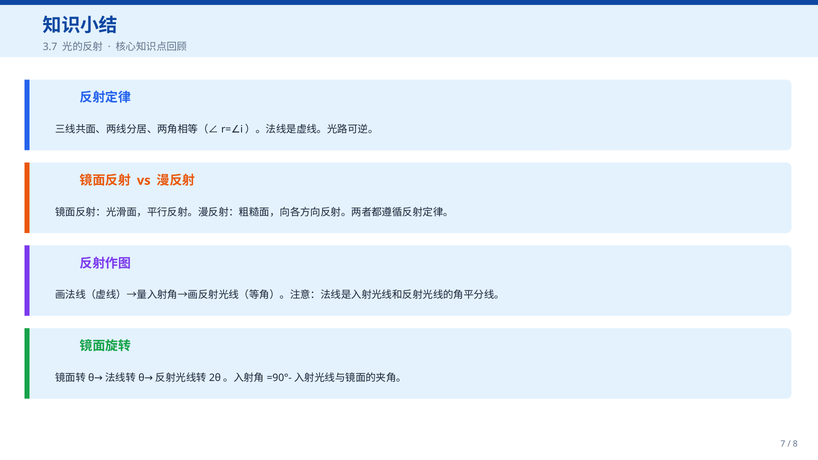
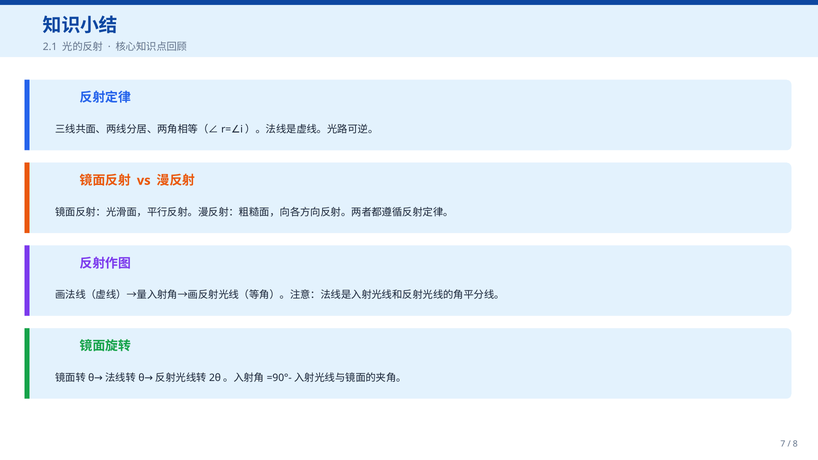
3.7: 3.7 -> 2.1 (50, 47)
